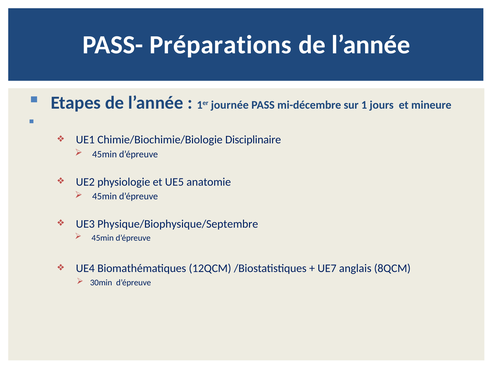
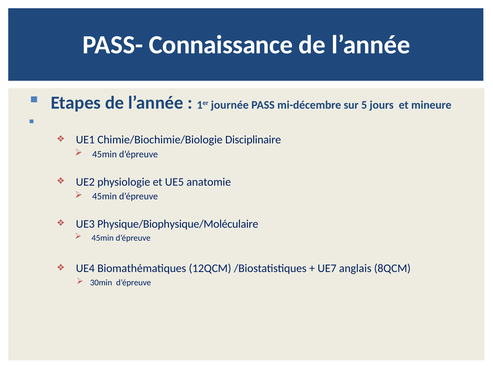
Préparations: Préparations -> Connaissance (221, 45)
1: 1 -> 5 (364, 105)
Physique/Biophysique/Septembre: Physique/Biophysique/Septembre -> Physique/Biophysique/Moléculaire (178, 224)
